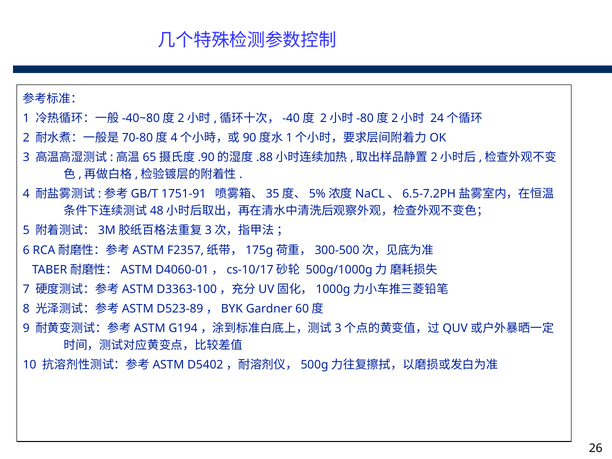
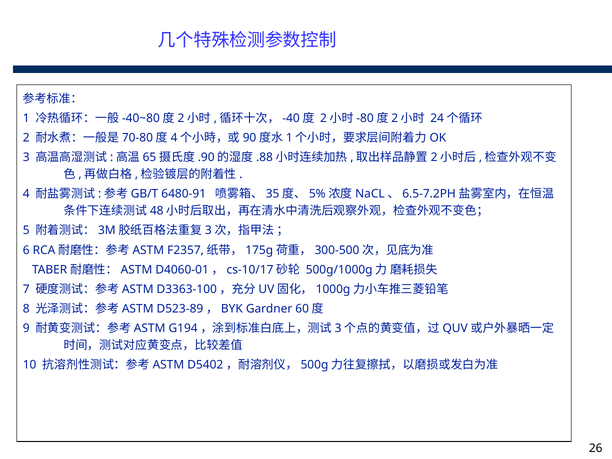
1751-91: 1751-91 -> 6480-91 (184, 194)
